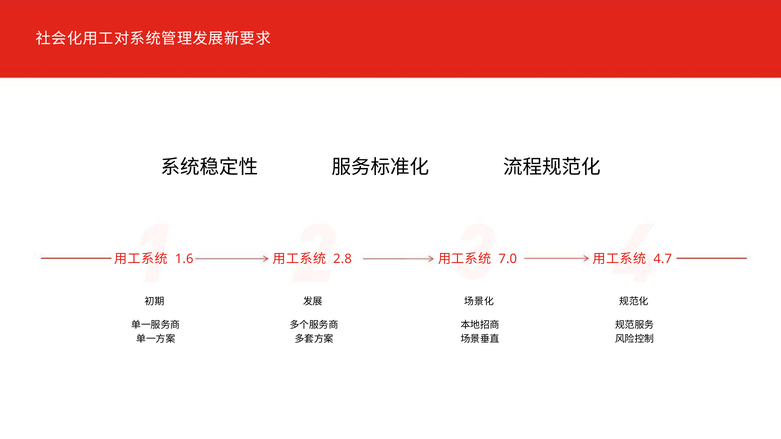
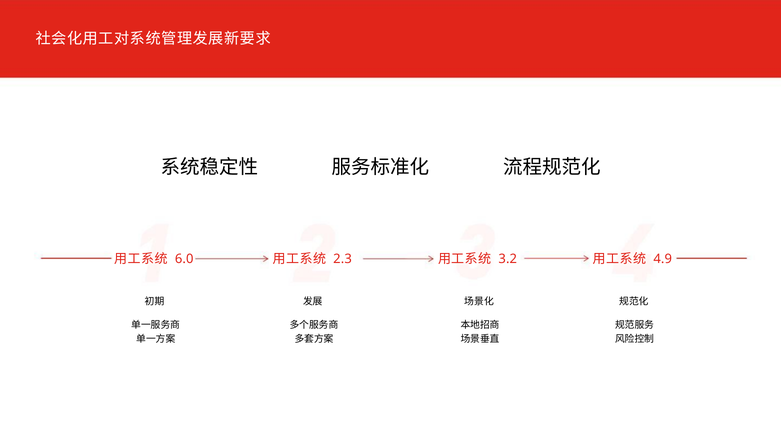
1.6: 1.6 -> 6.0 (184, 259)
2.8: 2.8 -> 2.3 (343, 259)
7.0: 7.0 -> 3.2 (508, 259)
4.7: 4.7 -> 4.9 (663, 259)
